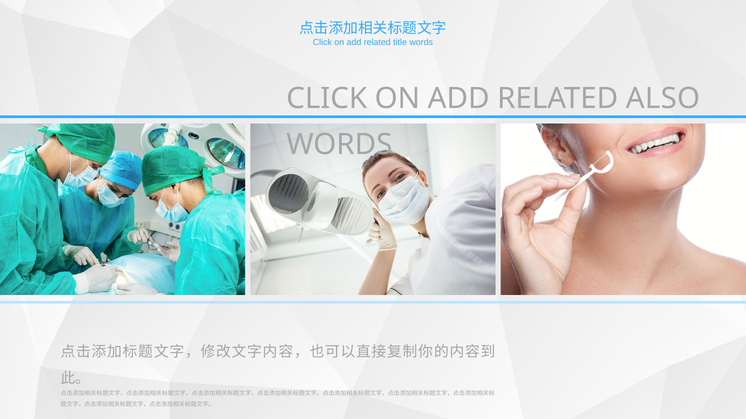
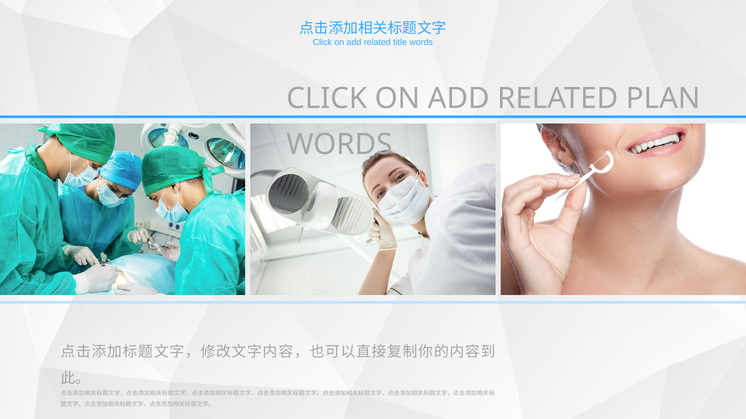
ALSO: ALSO -> PLAN (663, 99)
